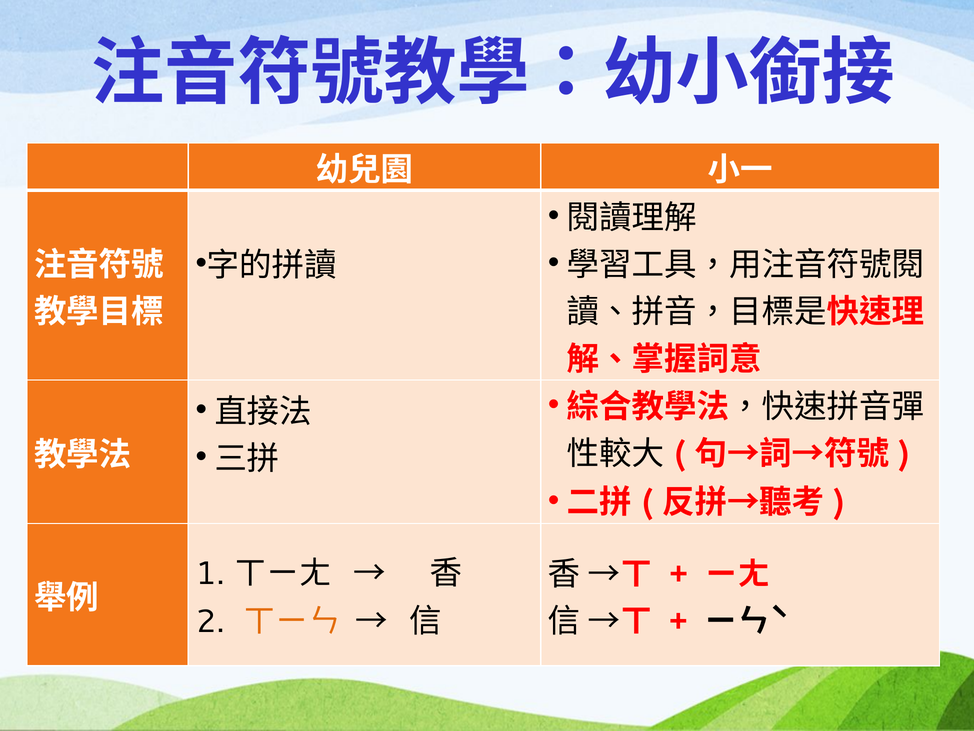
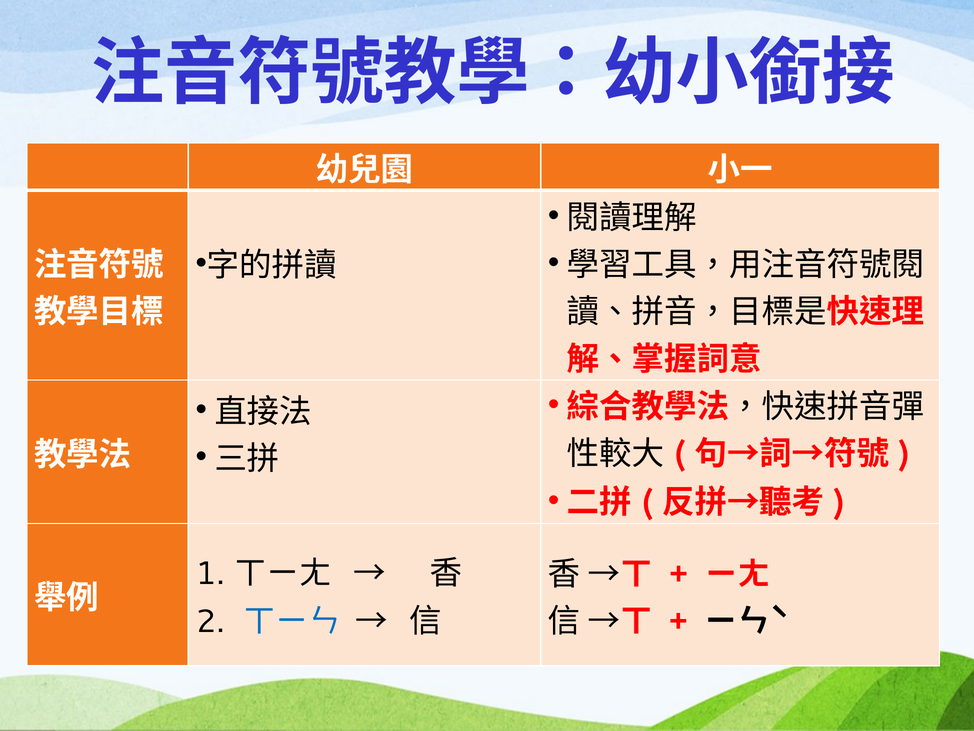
ㄒㄧㄣ colour: orange -> blue (292, 621)
